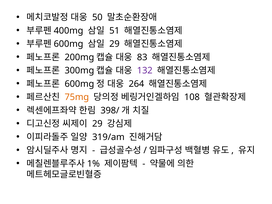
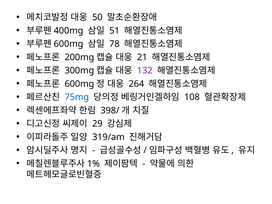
29: 29 -> 78 (114, 44)
83: 83 -> 21 (142, 57)
75mg colour: orange -> blue (77, 97)
